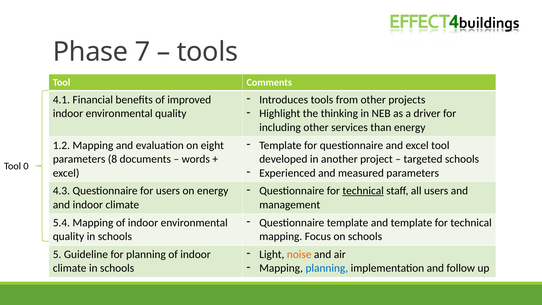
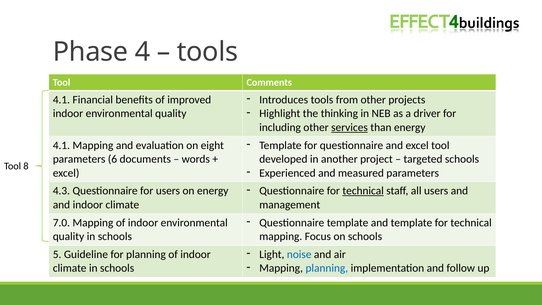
7: 7 -> 4 (142, 52)
services underline: none -> present (350, 127)
1.2: 1.2 -> 4.1 (61, 145)
8: 8 -> 6 (112, 159)
0: 0 -> 8 (26, 166)
5.4: 5.4 -> 7.0 (61, 223)
noise colour: orange -> blue (299, 254)
